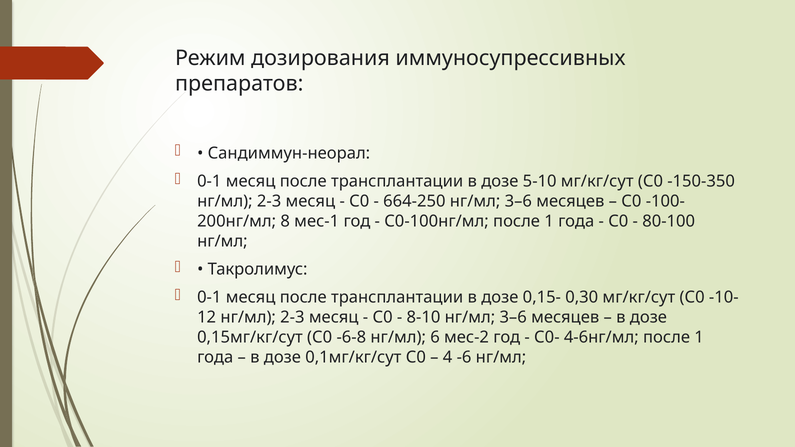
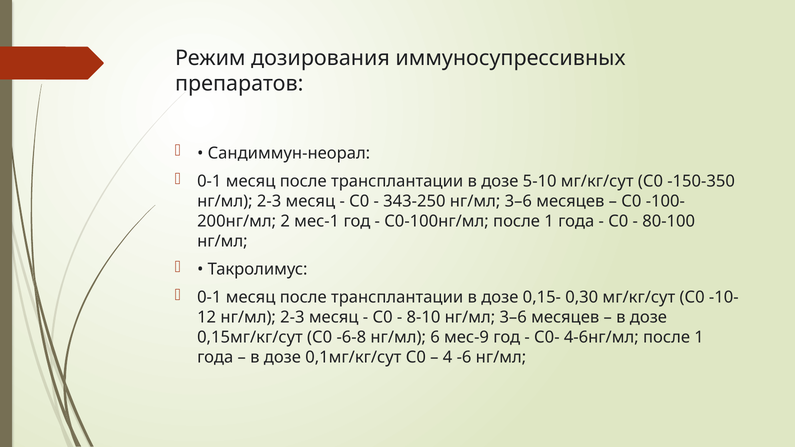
664-250: 664-250 -> 343-250 (414, 201)
8: 8 -> 2 (285, 221)
мес-2: мес-2 -> мес-9 (467, 337)
